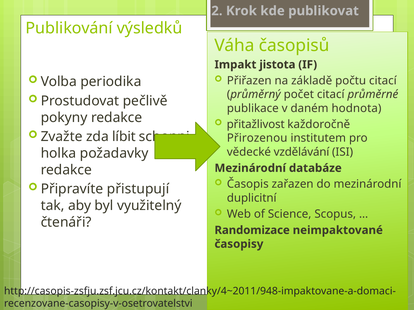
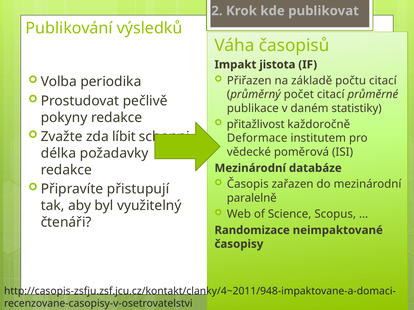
hodnota: hodnota -> statistiky (357, 108)
Přirozenou: Přirozenou -> Deformace (257, 138)
vzdělávání: vzdělávání -> poměrová (301, 152)
holka: holka -> délka (58, 154)
duplicitní: duplicitní -> paralelně (252, 198)
